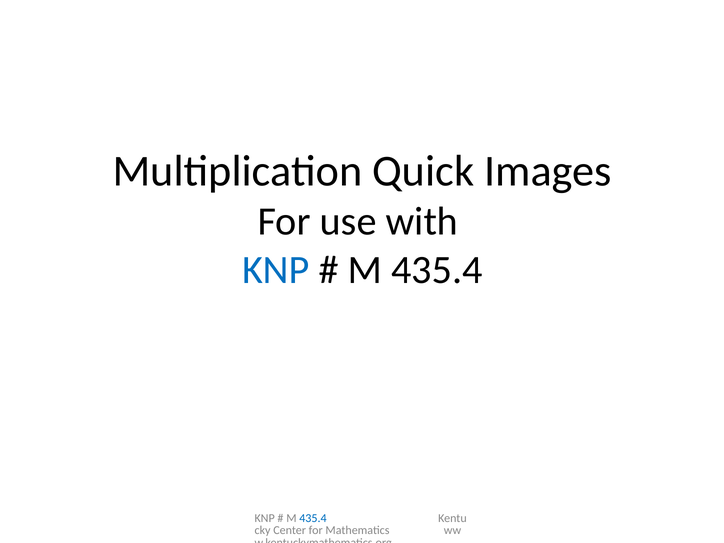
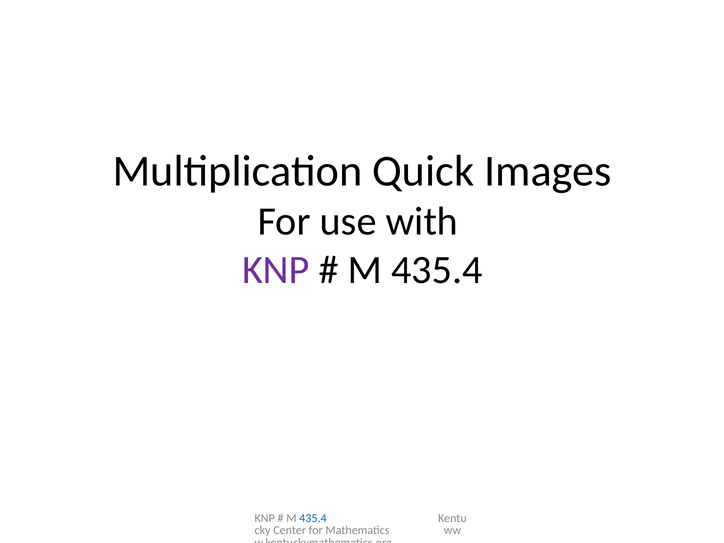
KNP colour: blue -> purple (276, 270)
